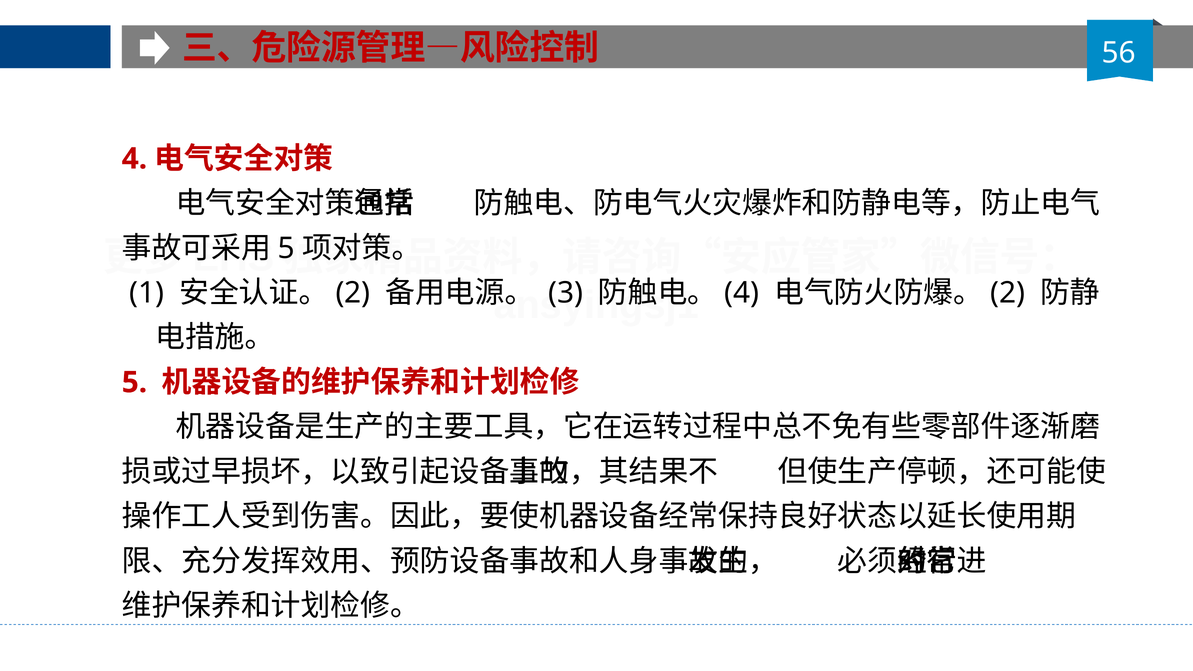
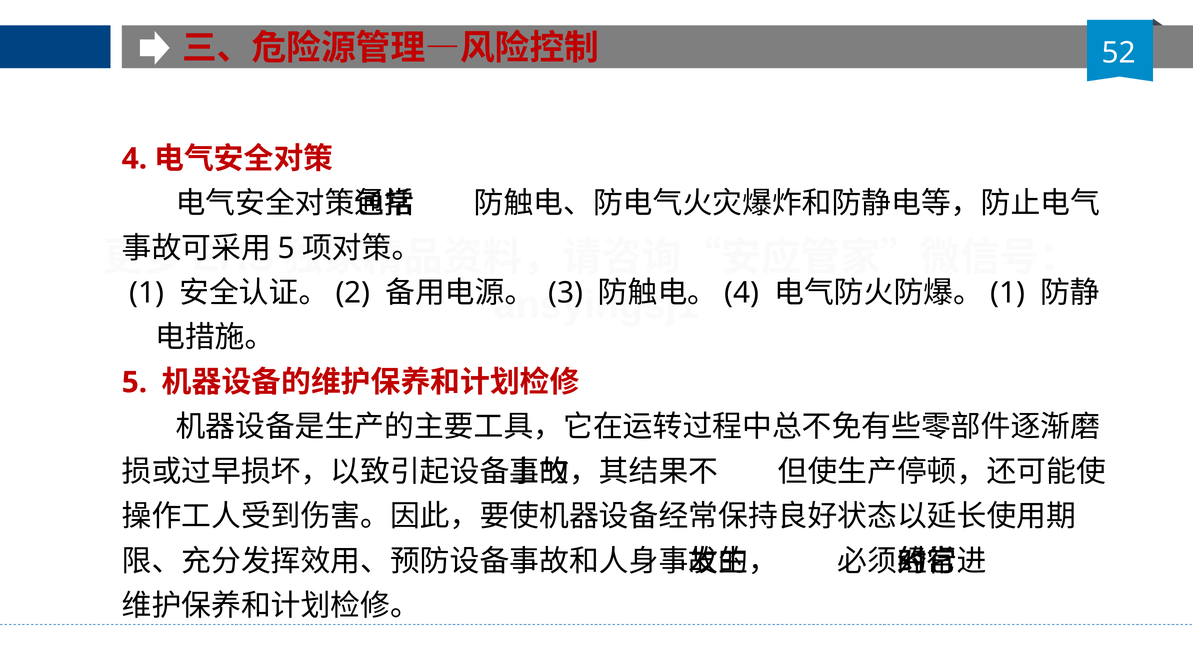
56: 56 -> 52 (1119, 53)
2: 2 -> 1 (1008, 293)
